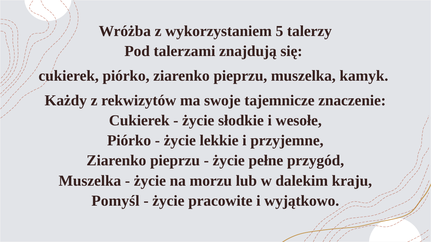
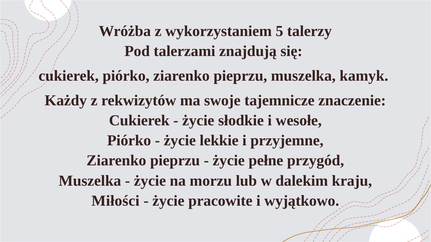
Pomyśl: Pomyśl -> Miłości (115, 201)
